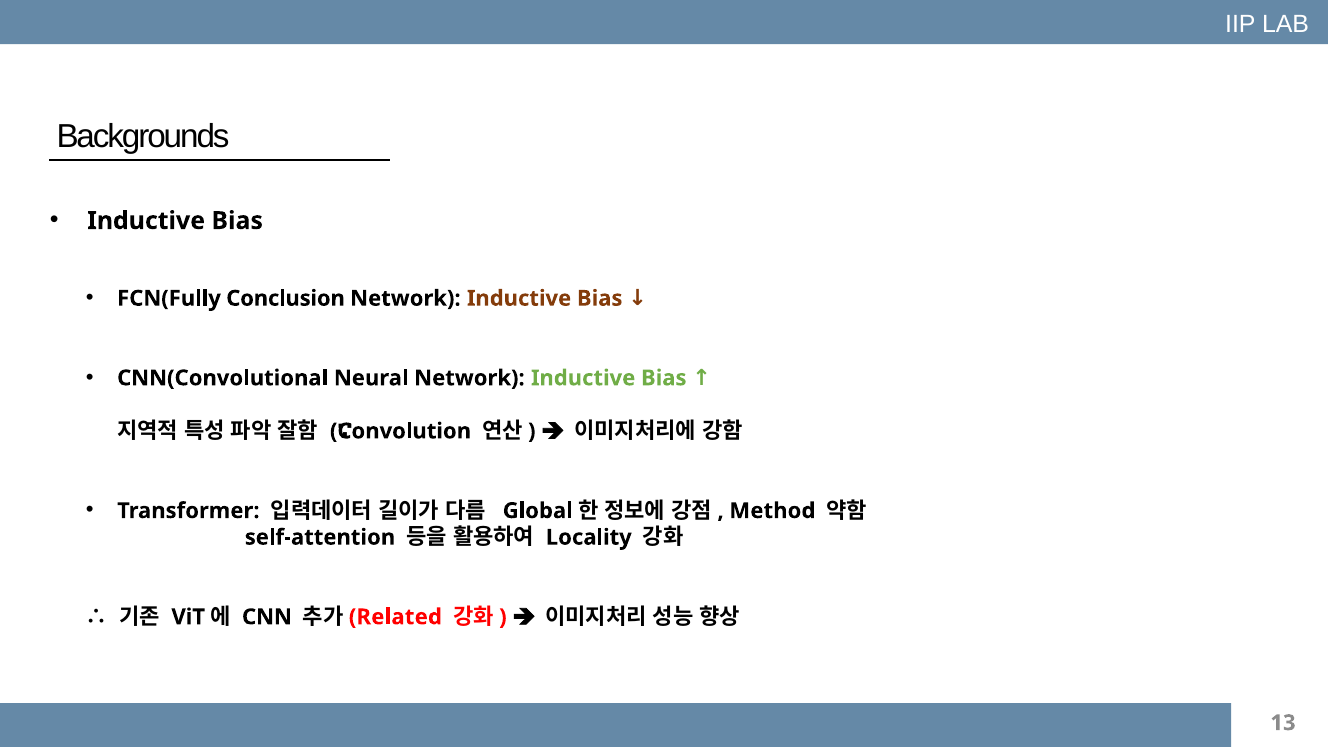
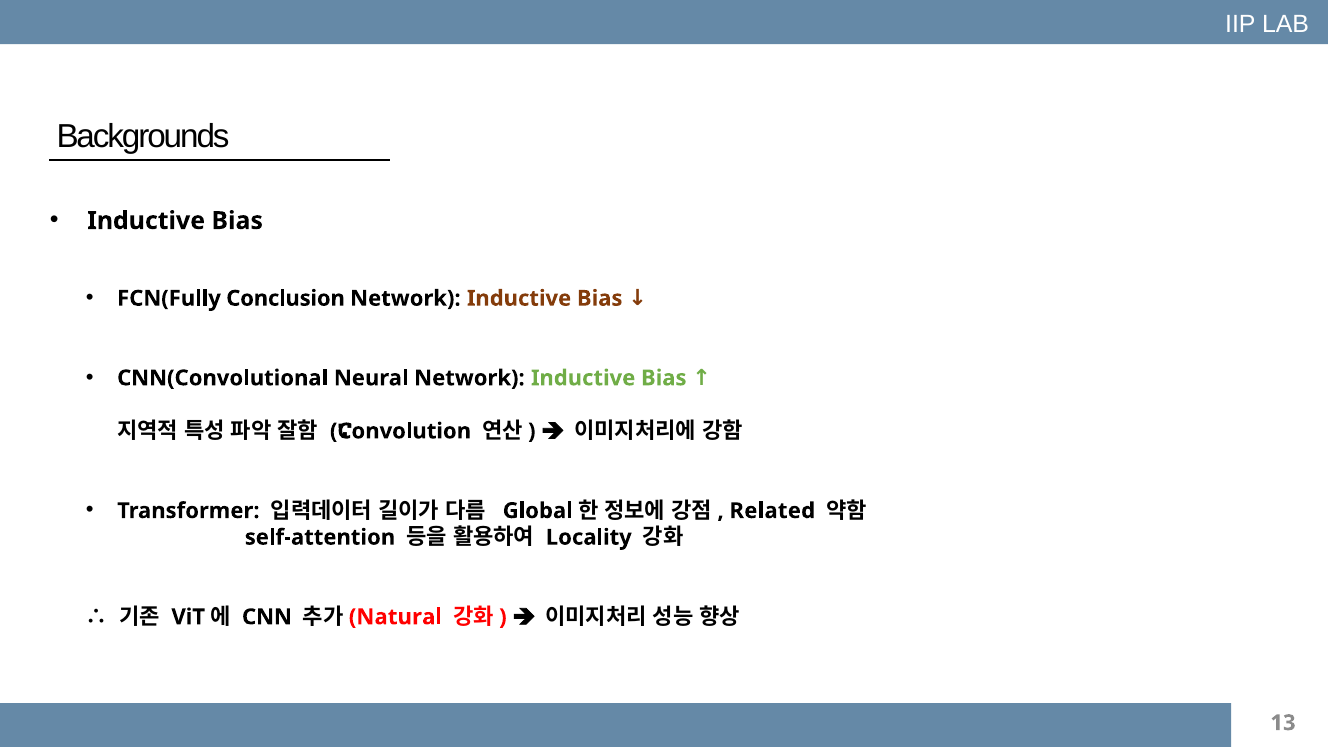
Method: Method -> Related (772, 511)
Related: Related -> Natural (395, 617)
